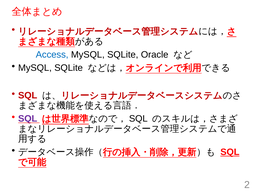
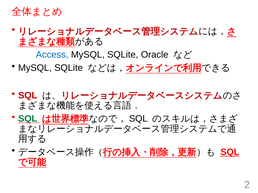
SQL colour: purple -> green (28, 119)
